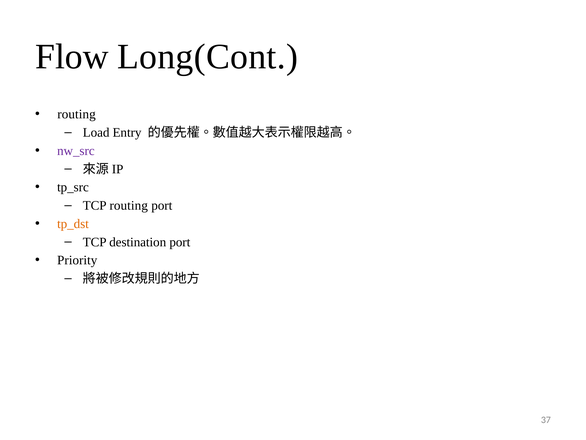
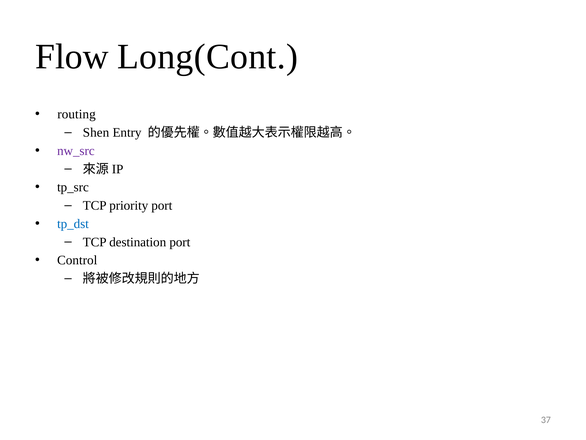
Load: Load -> Shen (96, 132)
TCP routing: routing -> priority (129, 205)
tp_dst colour: orange -> blue (73, 224)
Priority: Priority -> Control (77, 260)
